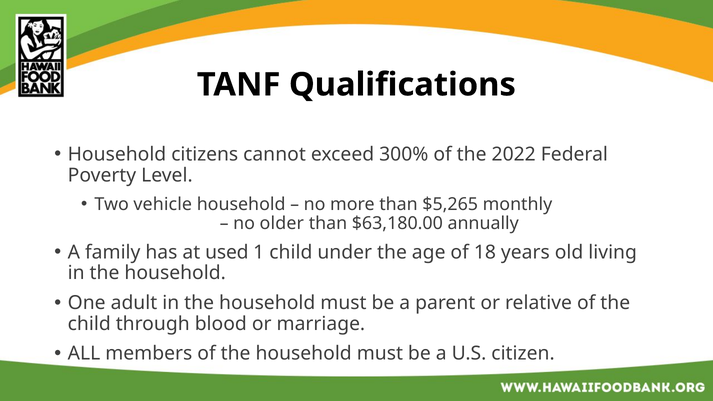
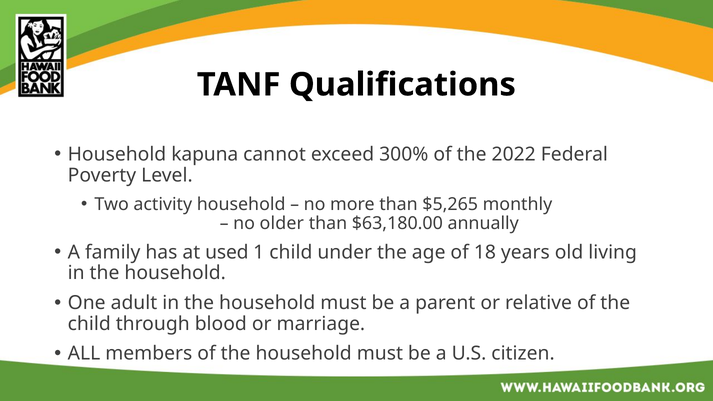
citizens: citizens -> kapuna (205, 154)
vehicle: vehicle -> activity (163, 204)
